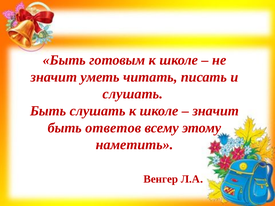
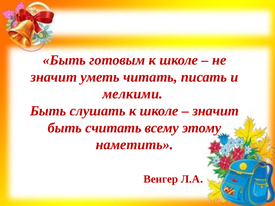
слушать: слушать -> мелкими (133, 94)
ответов: ответов -> считать (113, 128)
